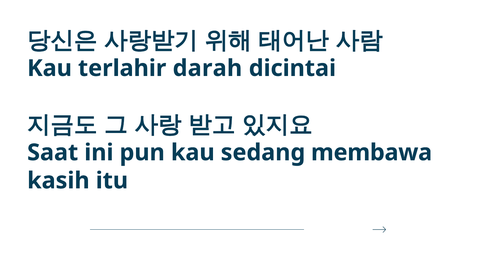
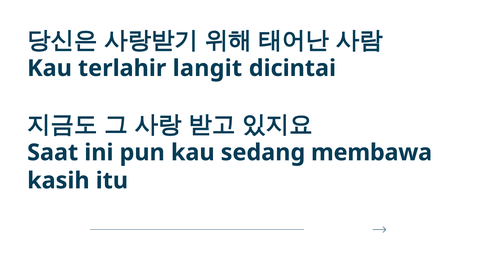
darah: darah -> langit (207, 68)
